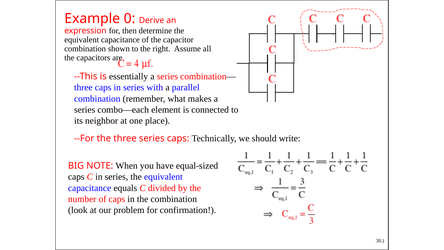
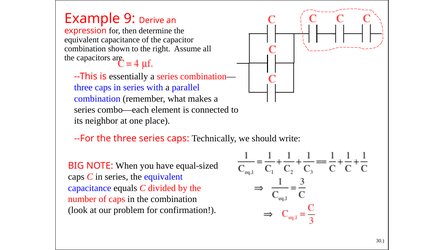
0: 0 -> 9 (129, 19)
